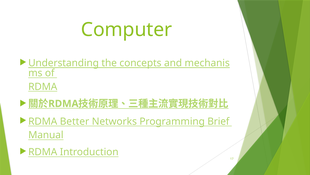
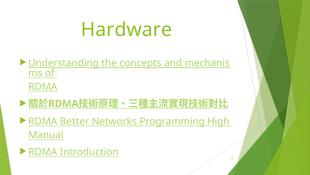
Computer: Computer -> Hardware (126, 30)
Brief: Brief -> High (218, 121)
